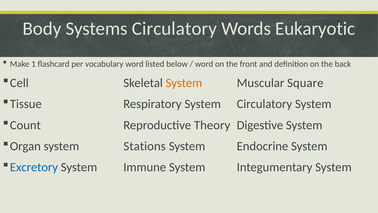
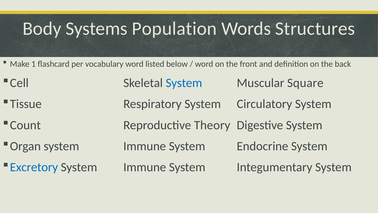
Systems Circulatory: Circulatory -> Population (174, 29)
Eukaryotic: Eukaryotic -> Structures (315, 29)
System colour: orange -> blue (184, 83)
Organ system Stations: Stations -> Immune (145, 146)
